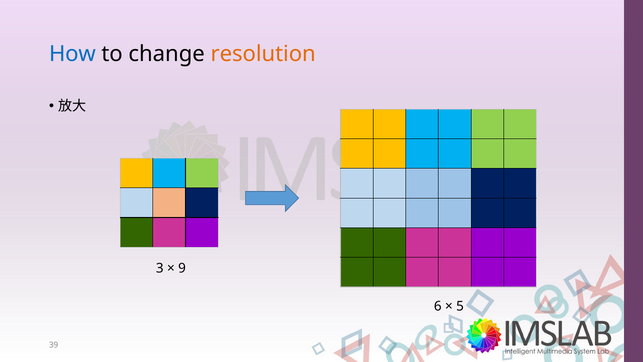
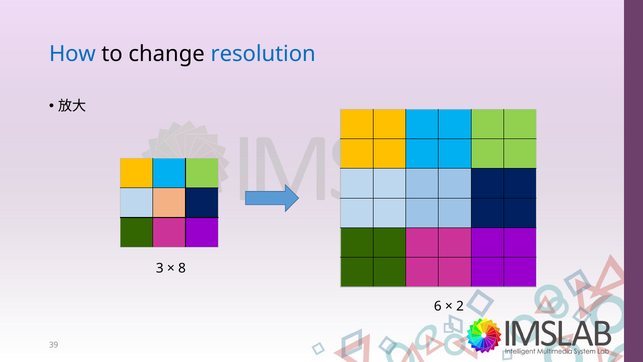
resolution colour: orange -> blue (263, 54)
9: 9 -> 8 (182, 268)
5: 5 -> 2 (460, 306)
